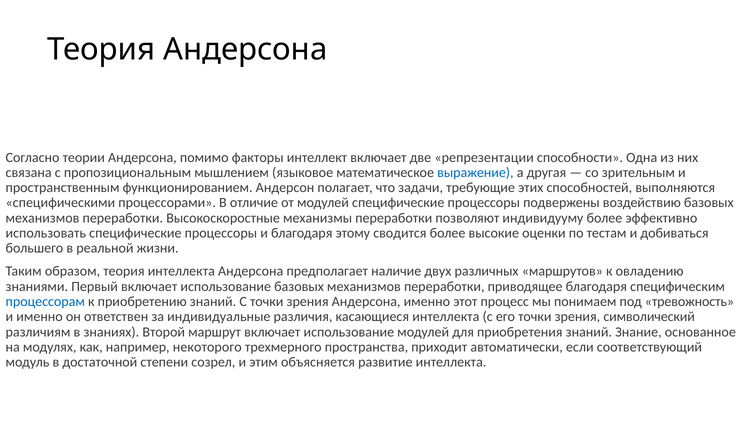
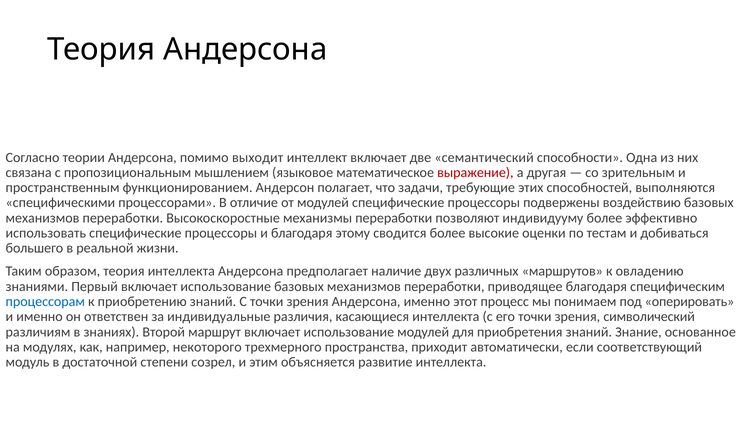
факторы: факторы -> выходит (258, 157)
репрезентации: репрезентации -> семантический (484, 157)
выражение colour: blue -> red (475, 173)
тревожность: тревожность -> оперировать (689, 302)
